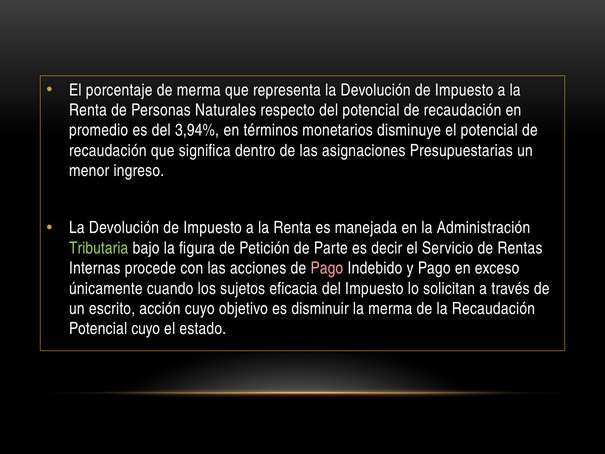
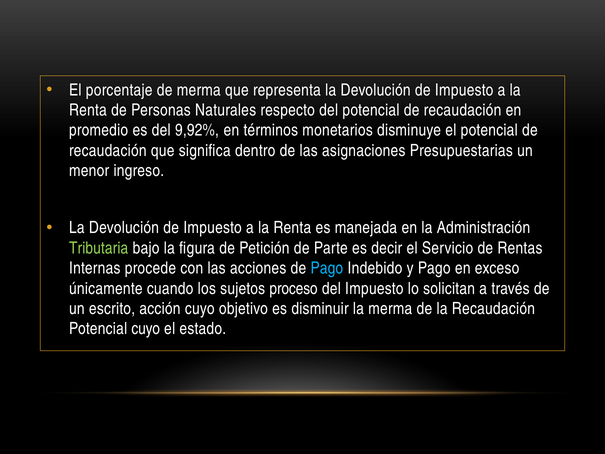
3,94%: 3,94% -> 9,92% (197, 130)
Pago colour: pink -> light blue (327, 268)
eficacia: eficacia -> proceso (294, 288)
